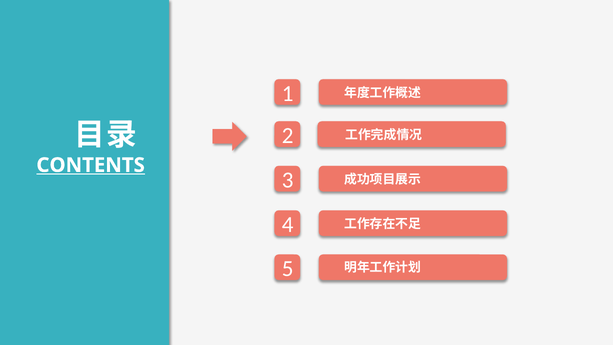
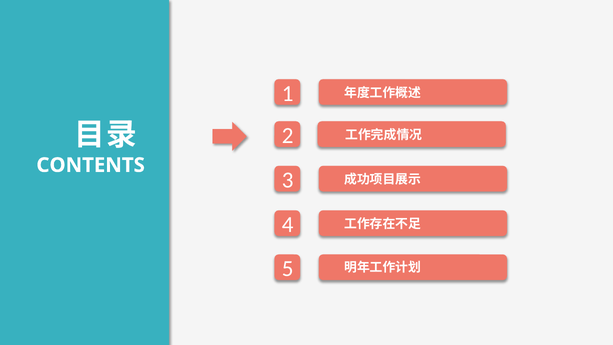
CONTENTS underline: present -> none (91, 165)
